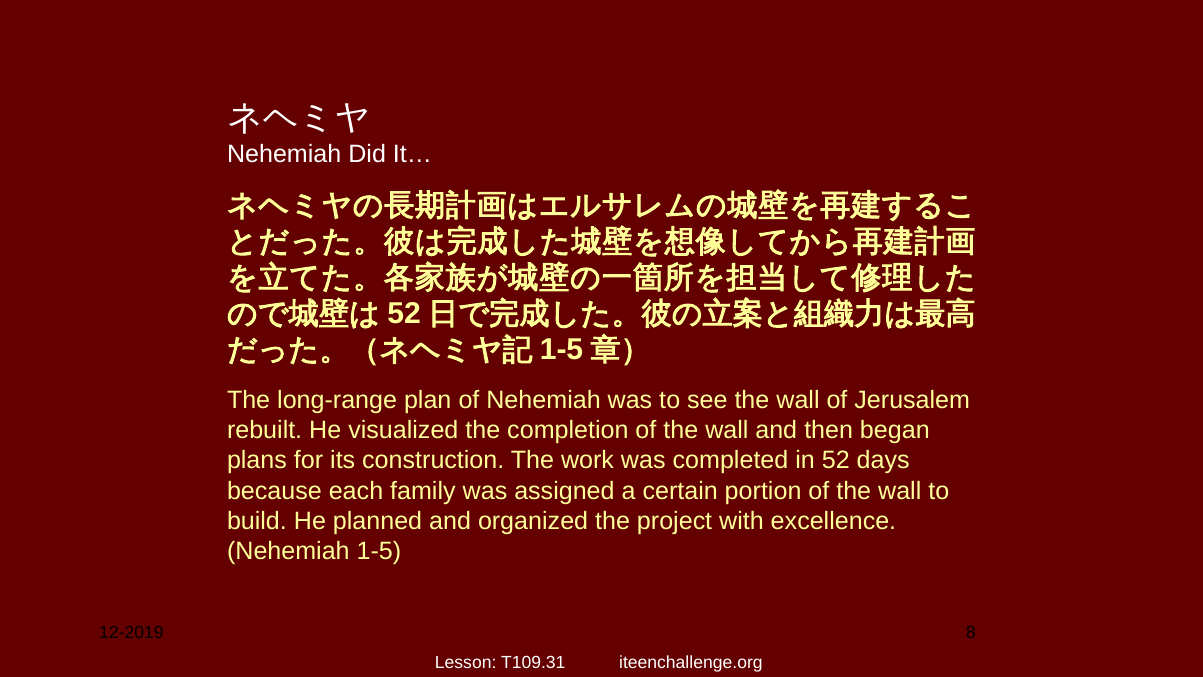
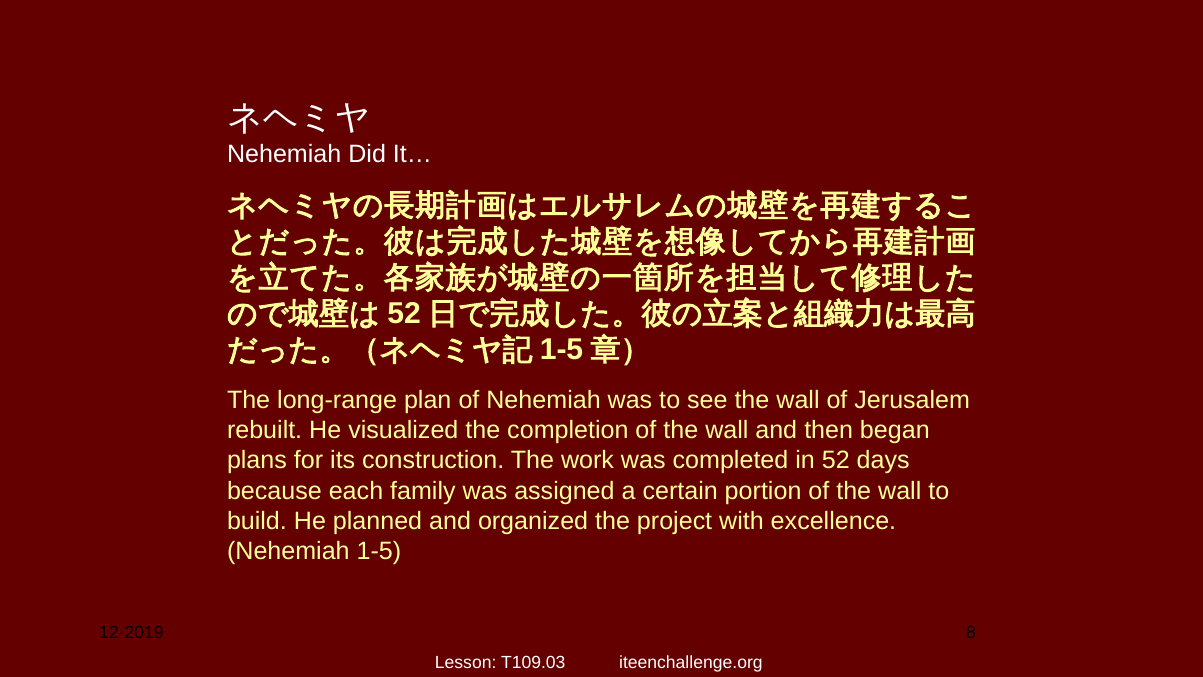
T109.31: T109.31 -> T109.03 (533, 663)
